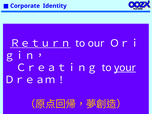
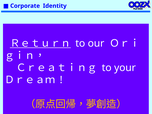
your underline: present -> none (125, 68)
